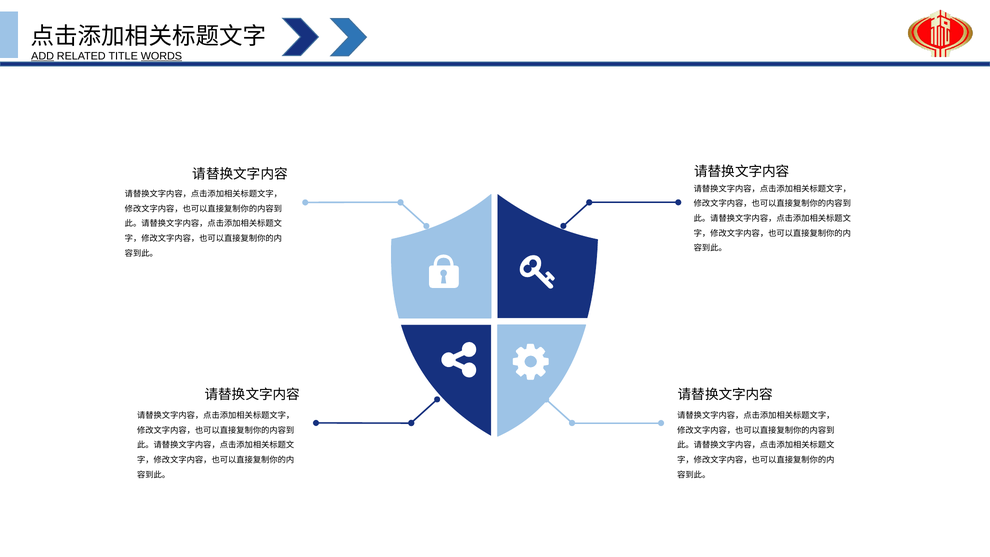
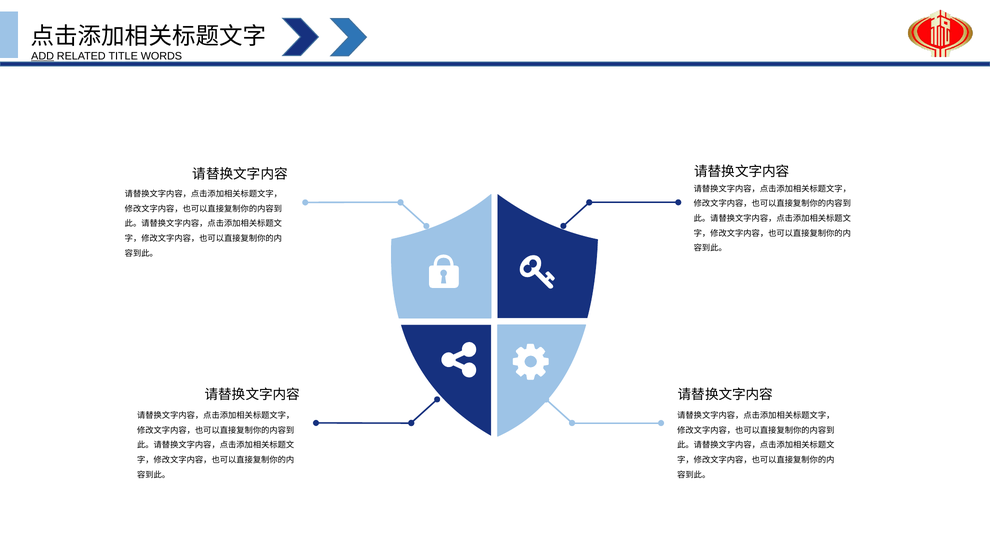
WORDS underline: present -> none (161, 56)
